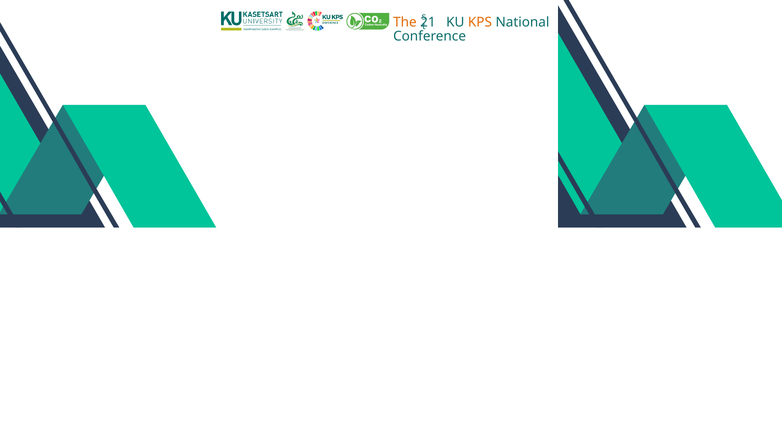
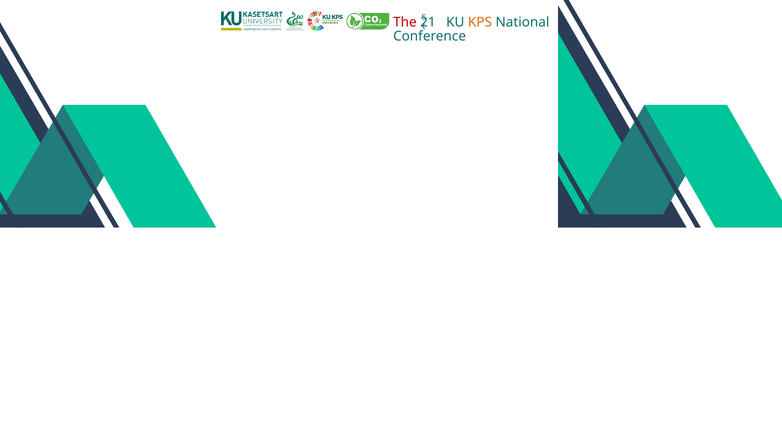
The colour: orange -> red (405, 22)
